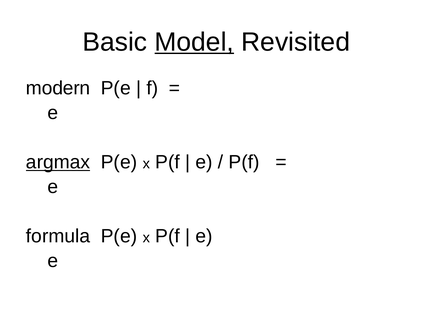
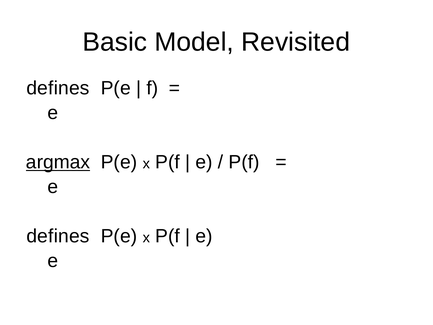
Model underline: present -> none (194, 42)
modern: modern -> defines (58, 88)
formula: formula -> defines (58, 236)
